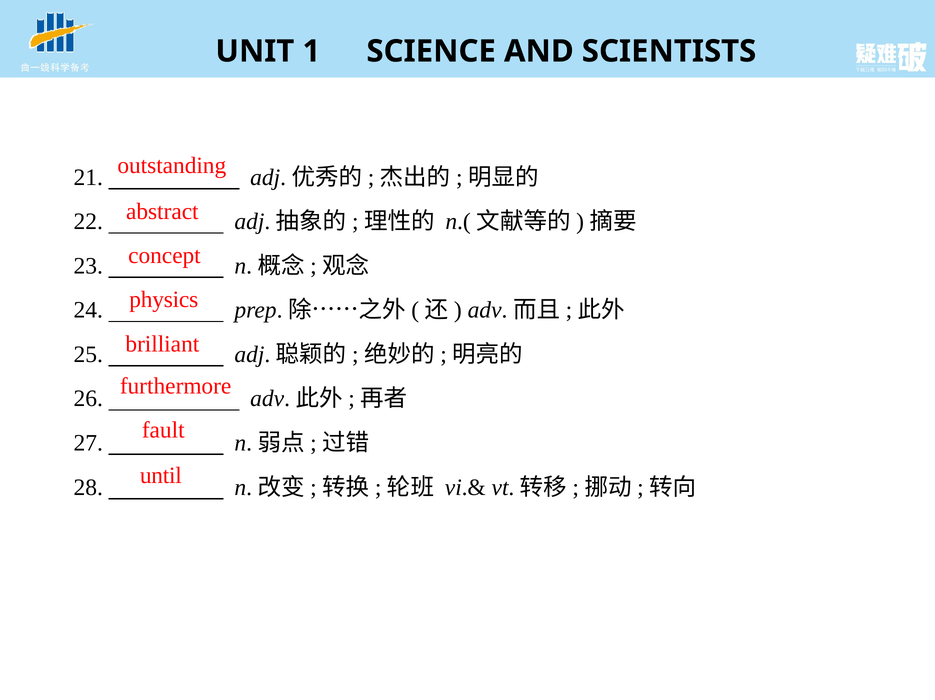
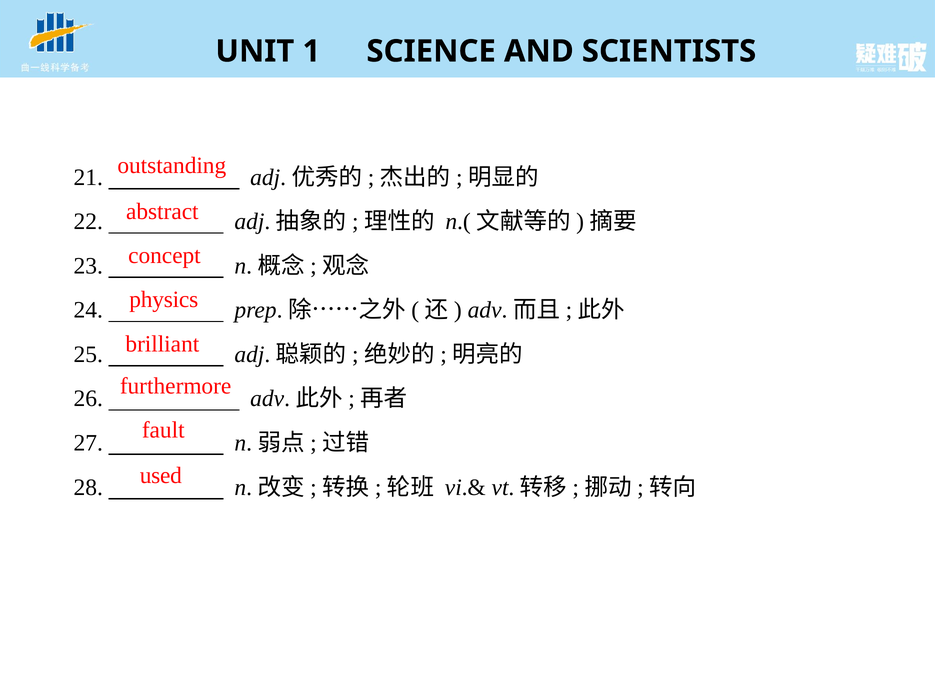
until: until -> used (161, 475)
